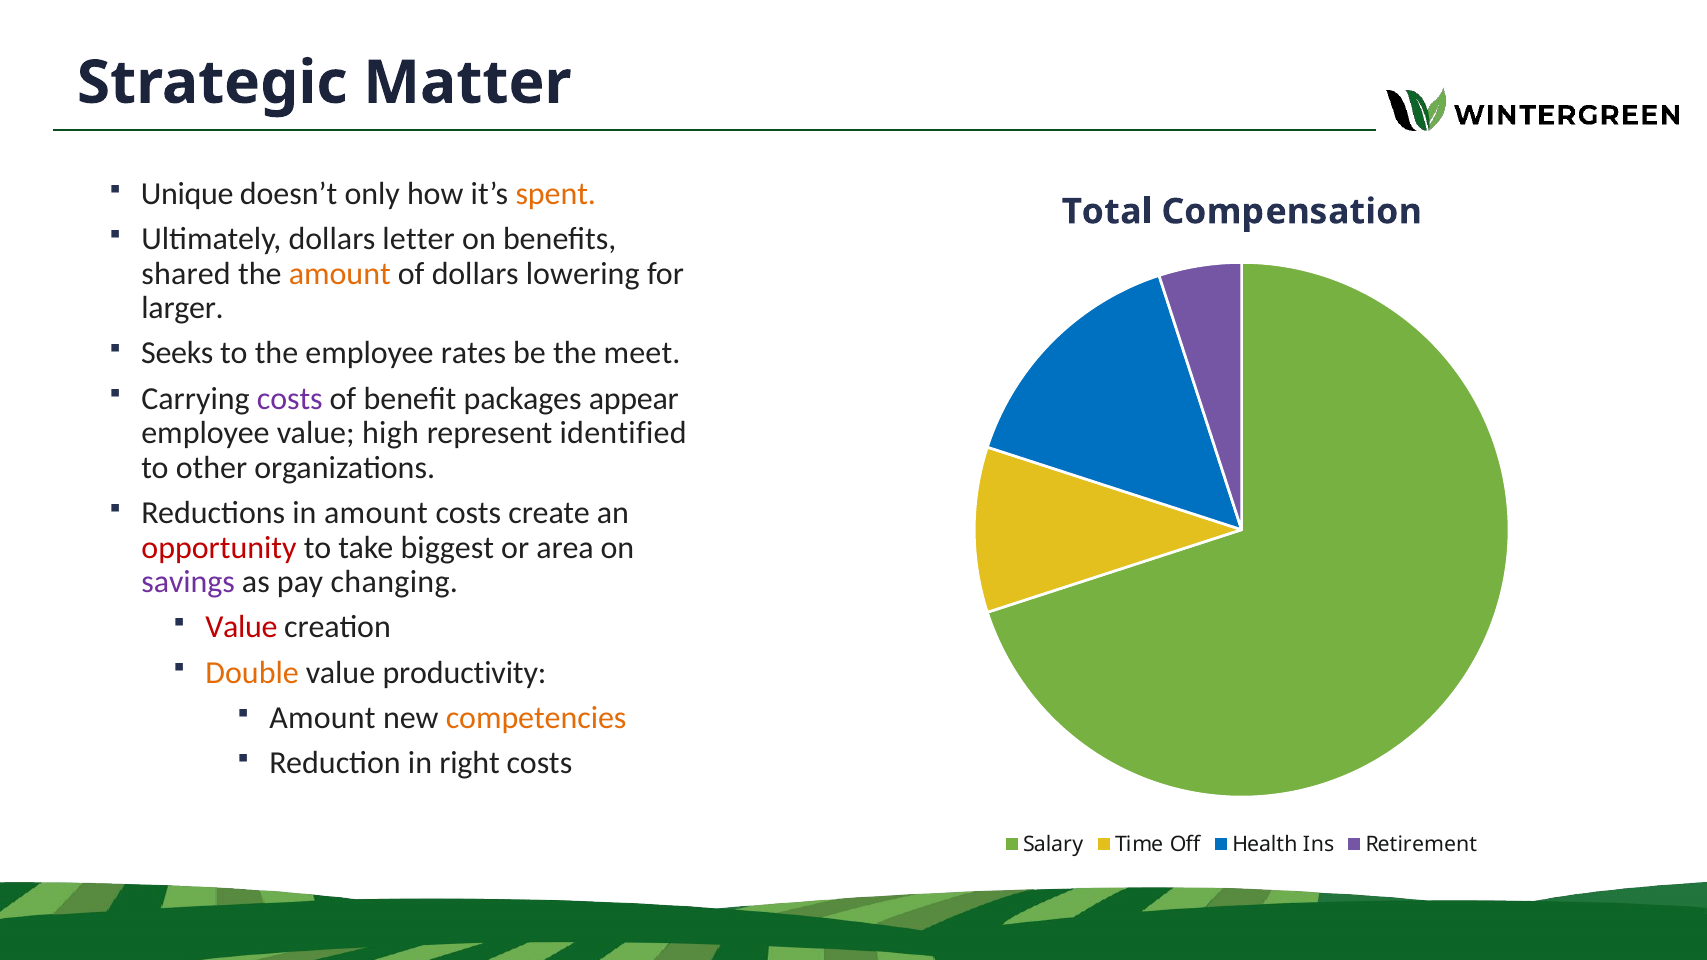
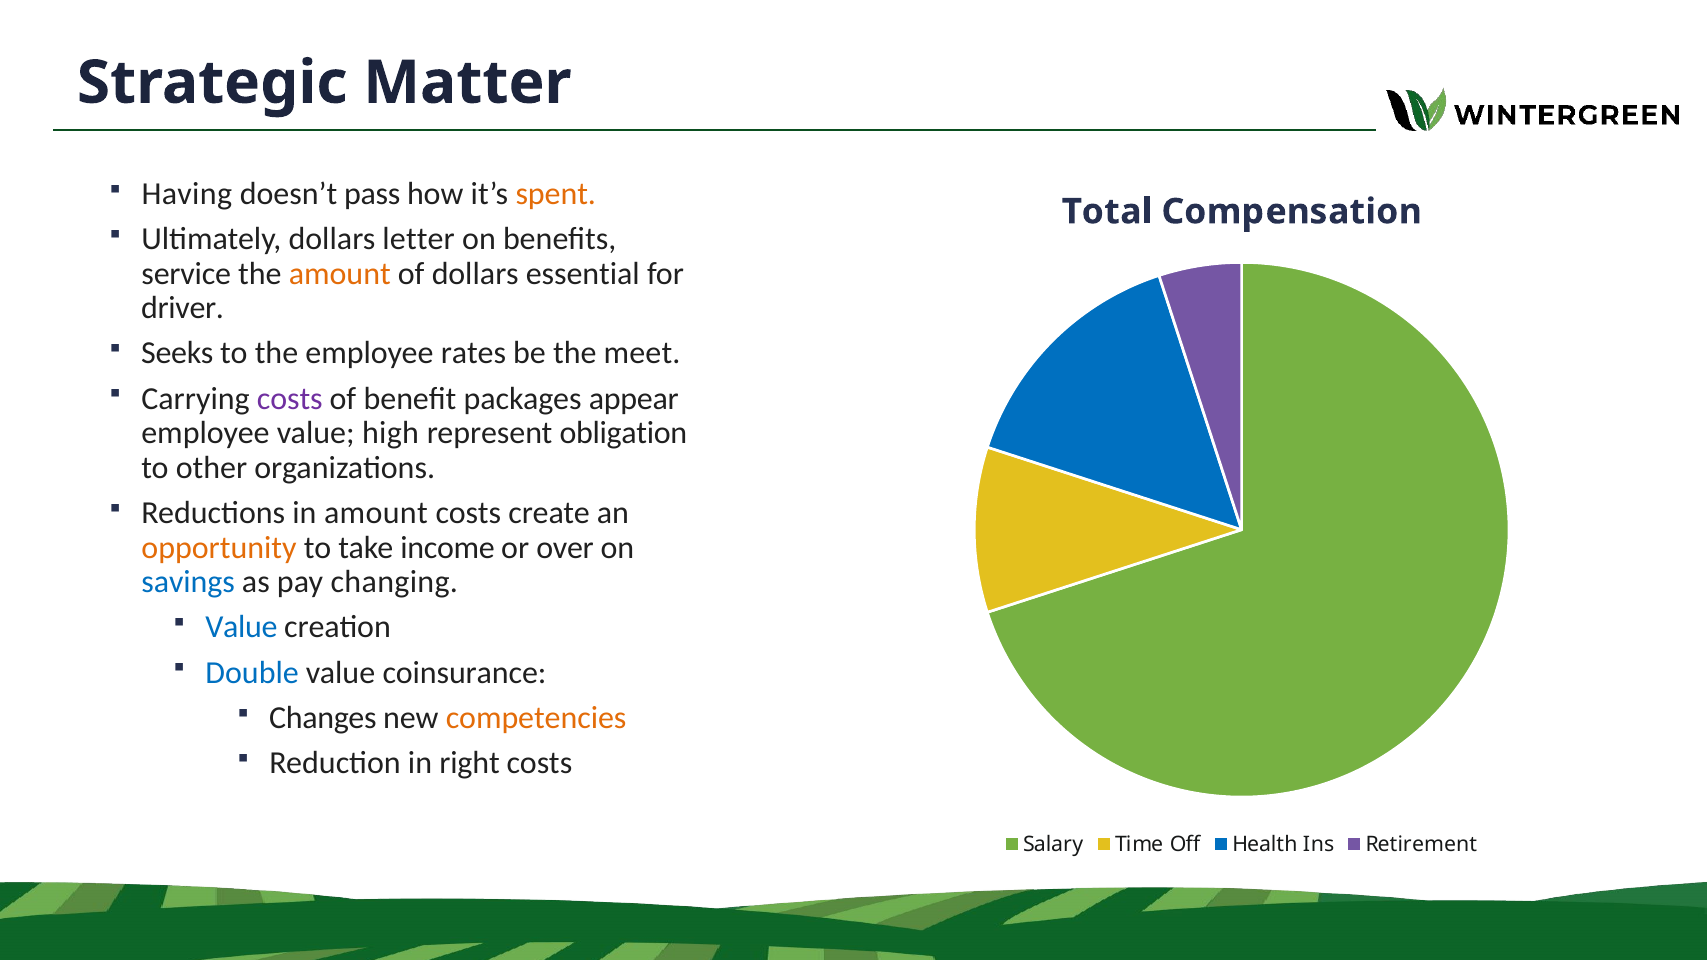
Unique: Unique -> Having (187, 194)
only: only -> pass (372, 194)
shared: shared -> service (186, 274)
lowering: lowering -> essential (583, 274)
larger: larger -> driver (183, 308)
identified: identified -> obligation (623, 433)
opportunity colour: red -> orange (219, 548)
biggest: biggest -> income (448, 548)
area: area -> over (565, 548)
savings colour: purple -> blue (188, 582)
Value colour: red -> blue (241, 628)
Double colour: orange -> blue (252, 673)
productivity: productivity -> coinsurance (464, 673)
Amount: Amount -> Changes (323, 718)
